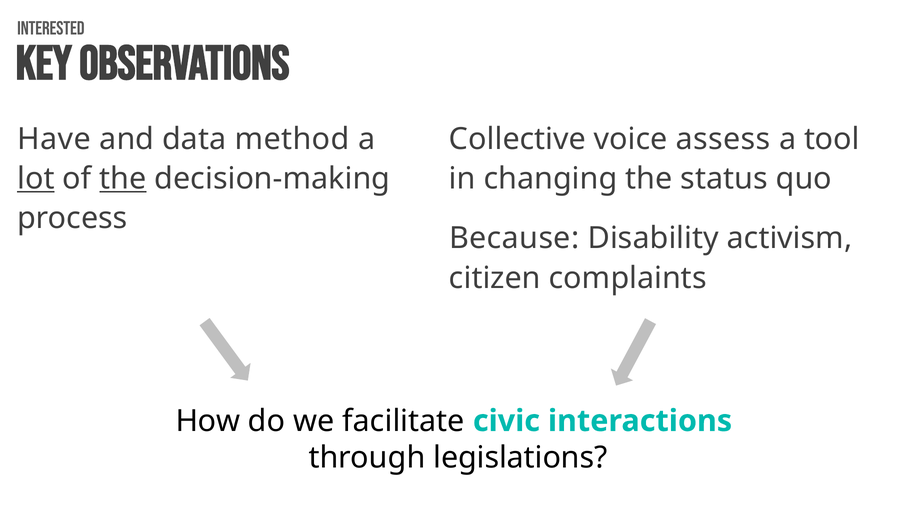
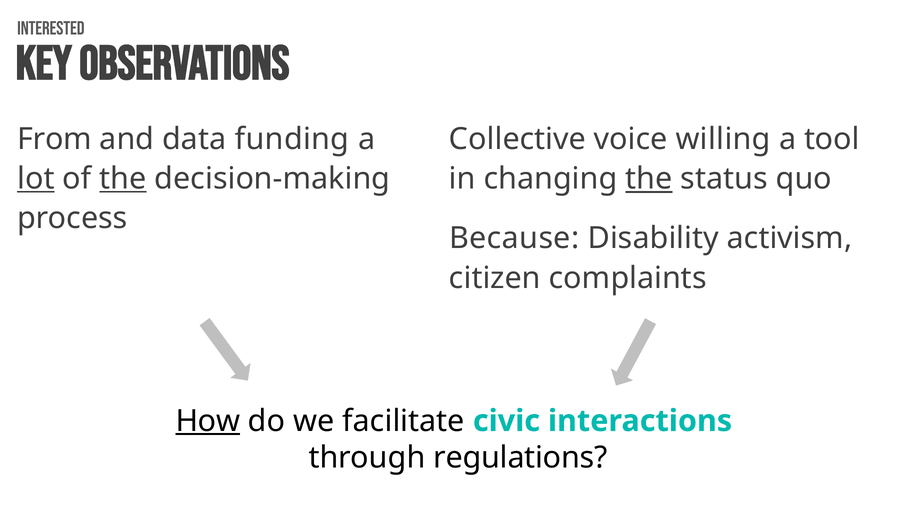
Have: Have -> From (54, 139)
method: method -> funding (292, 139)
assess: assess -> willing (723, 139)
the underline: none -> present (649, 179)
How underline: none -> present (208, 421)
legislations: legislations -> regulations (520, 458)
